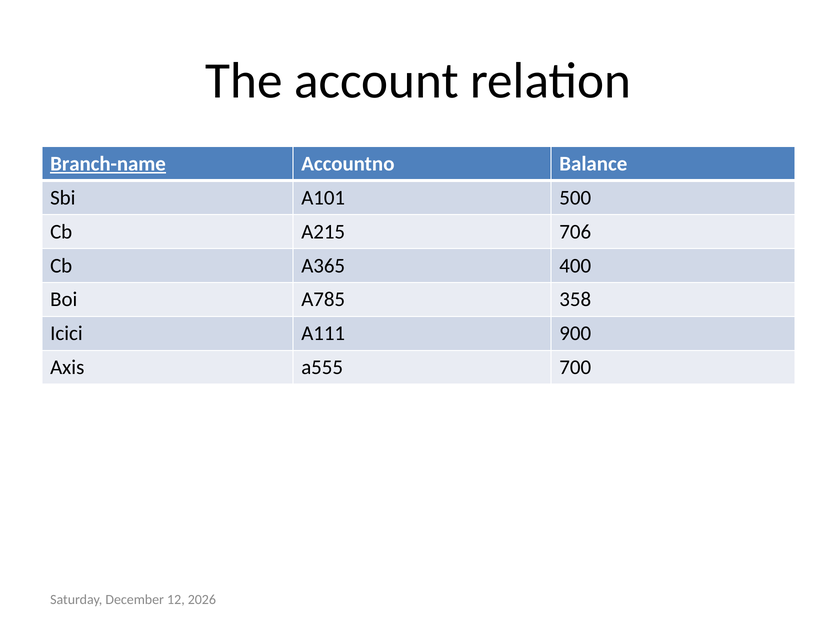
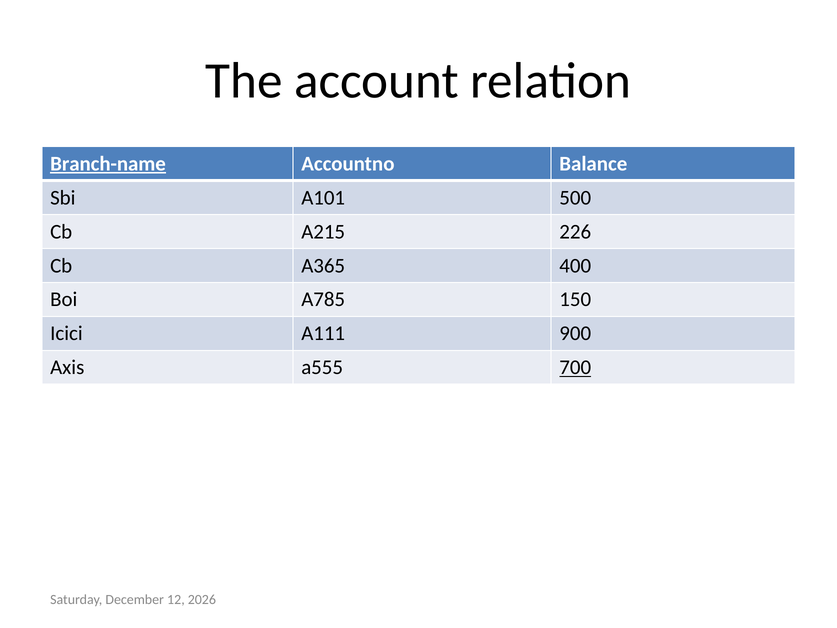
706: 706 -> 226 (575, 232)
358: 358 -> 150 (575, 299)
700 underline: none -> present (575, 367)
